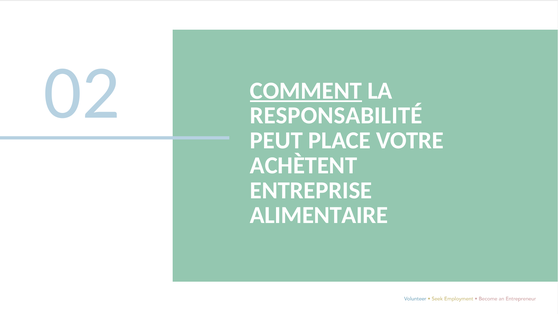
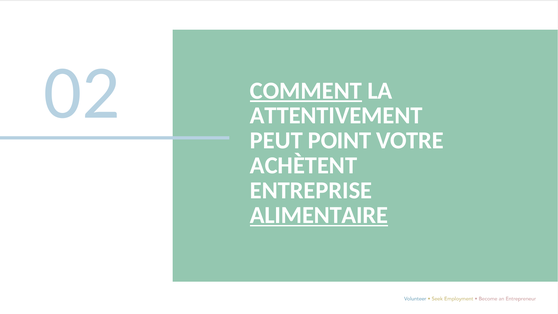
RESPONSABILITÉ: RESPONSABILITÉ -> ATTENTIVEMENT (336, 116)
PLACE: PLACE -> POINT (340, 140)
ALIMENTAIRE underline: none -> present (319, 215)
